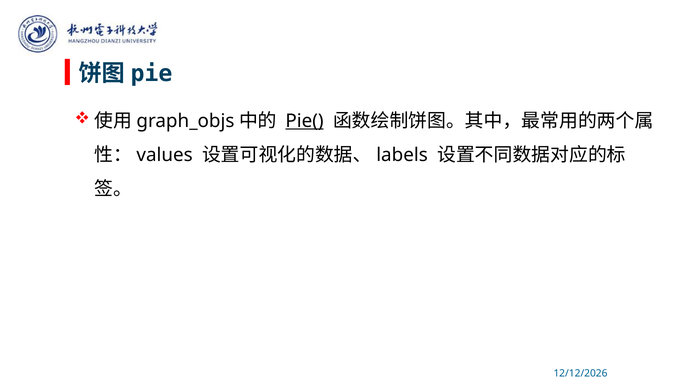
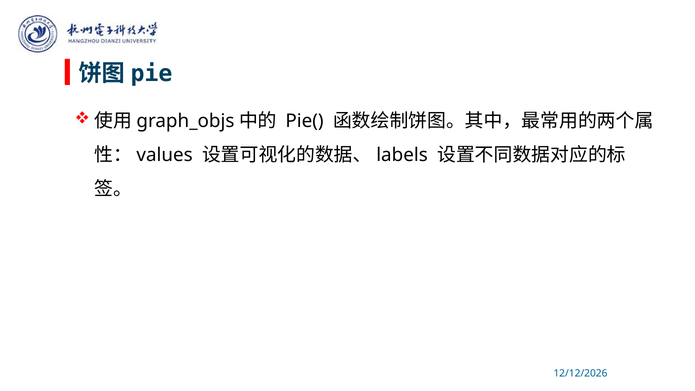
Pie( underline: present -> none (305, 121)
